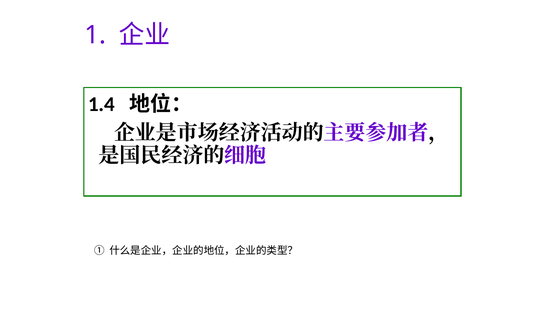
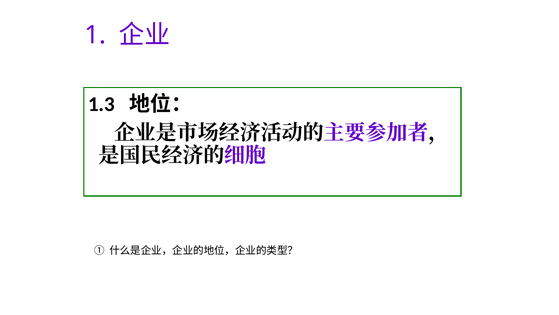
1.4: 1.4 -> 1.3 (101, 104)
